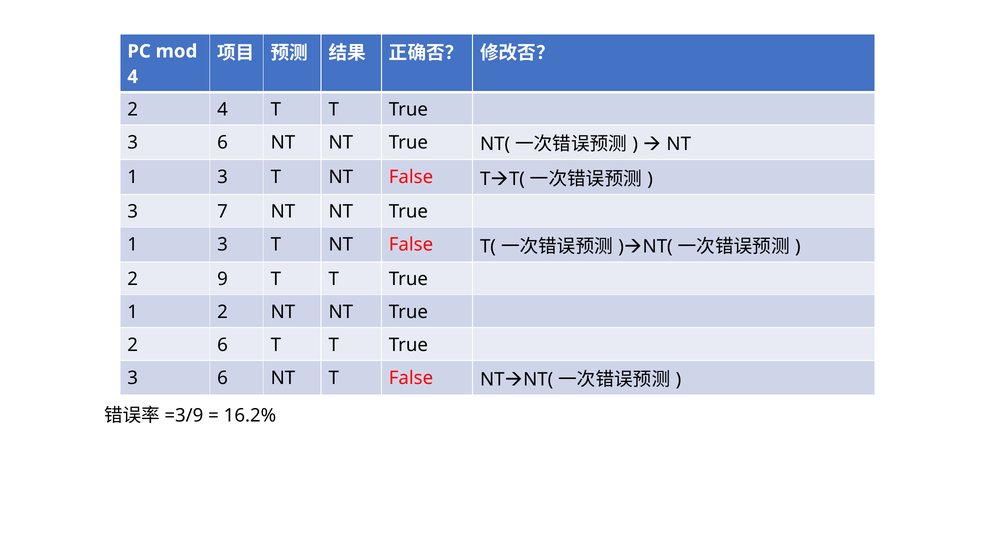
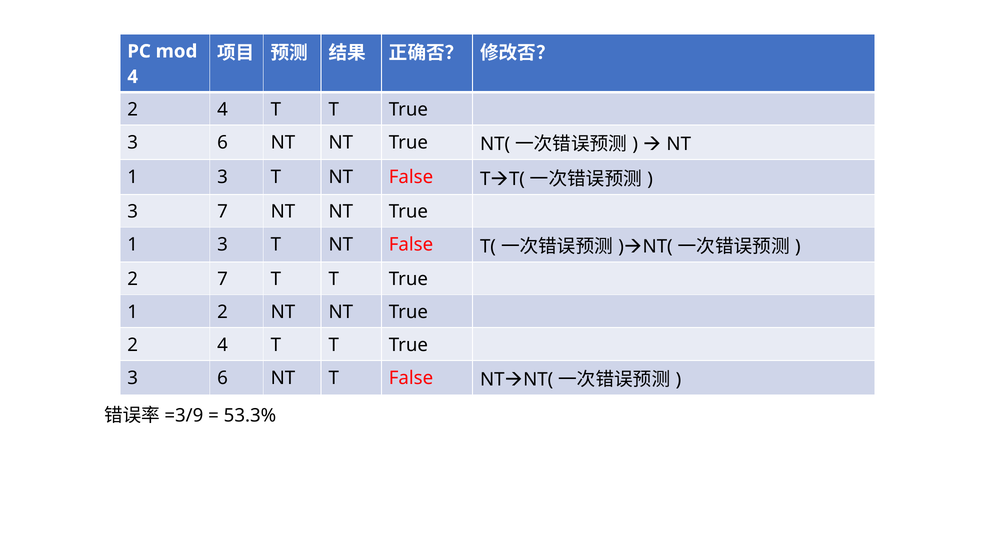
2 9: 9 -> 7 (223, 279)
6: 6 -> 4 (223, 345)
16.2%: 16.2% -> 53.3% (250, 416)
